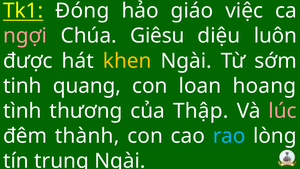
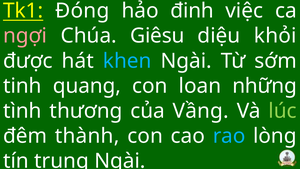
giáo: giáo -> đinh (192, 11)
luôn: luôn -> khỏi (275, 36)
khen colour: yellow -> light blue (127, 61)
hoang: hoang -> những (265, 86)
Thập: Thập -> Vầng (201, 111)
lúc colour: pink -> light green (283, 111)
